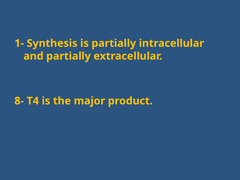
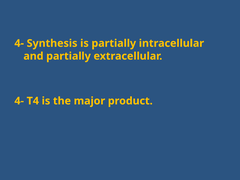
1-: 1- -> 4- (19, 43)
8-: 8- -> 4- (19, 101)
